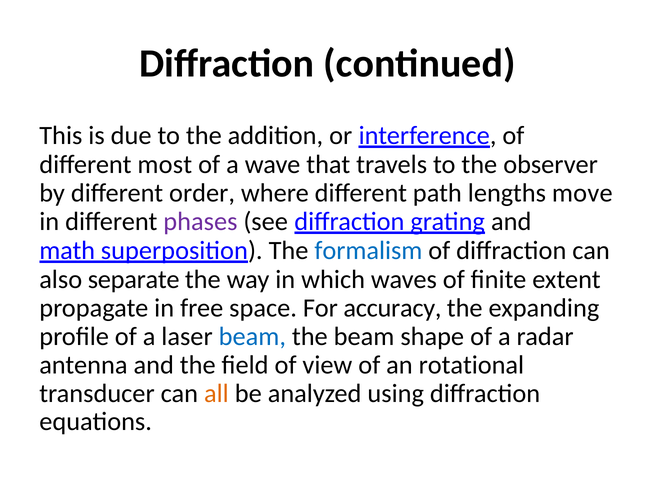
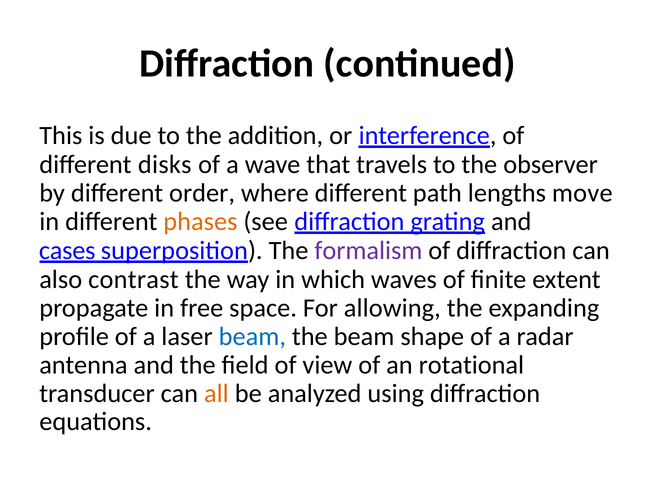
most: most -> disks (165, 165)
phases colour: purple -> orange (200, 222)
math: math -> cases (67, 251)
formalism colour: blue -> purple (368, 251)
separate: separate -> contrast (133, 280)
accuracy: accuracy -> allowing (392, 308)
